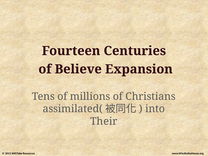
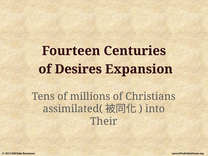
Believe: Believe -> Desires (78, 69)
